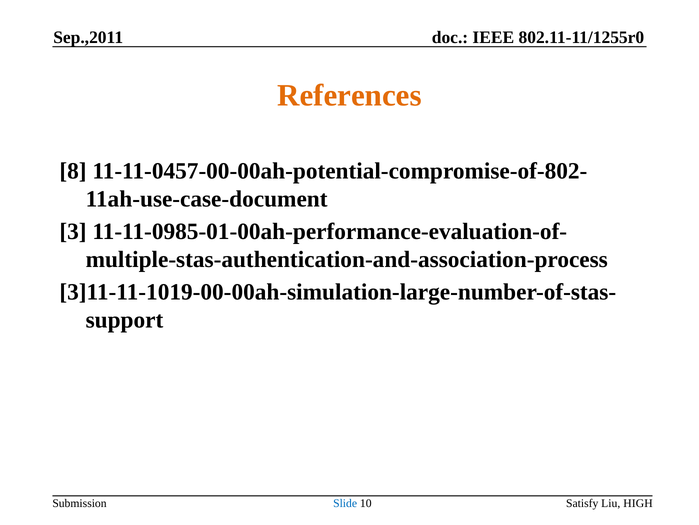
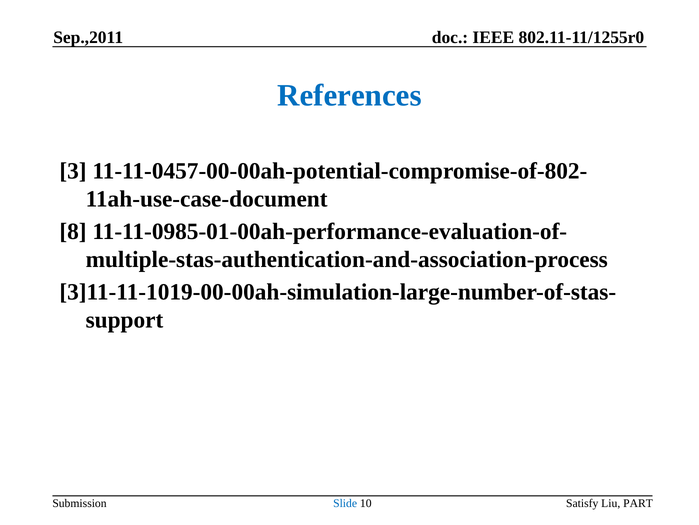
References colour: orange -> blue (349, 95)
8: 8 -> 3 (73, 171)
3: 3 -> 8 (73, 231)
HIGH: HIGH -> PART (638, 503)
